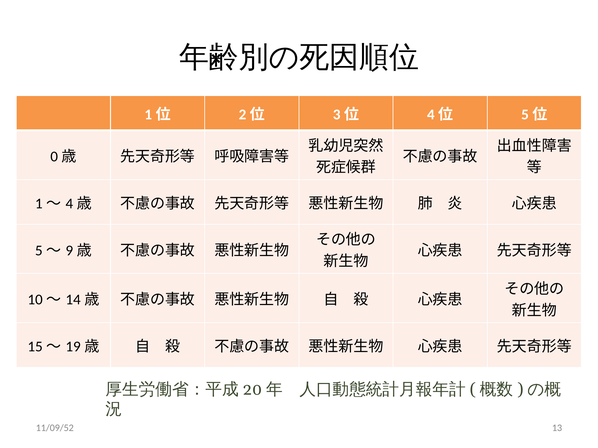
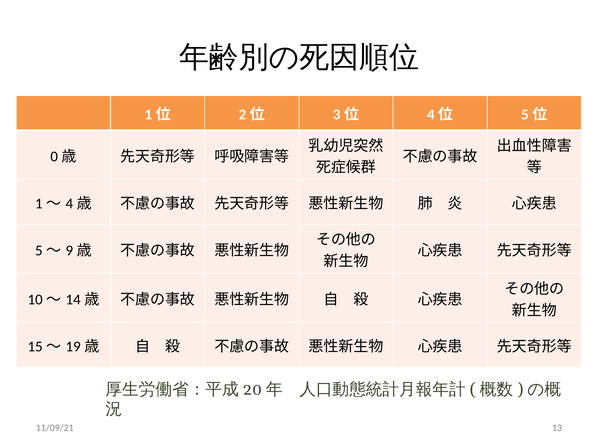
11/09/52: 11/09/52 -> 11/09/21 (55, 428)
